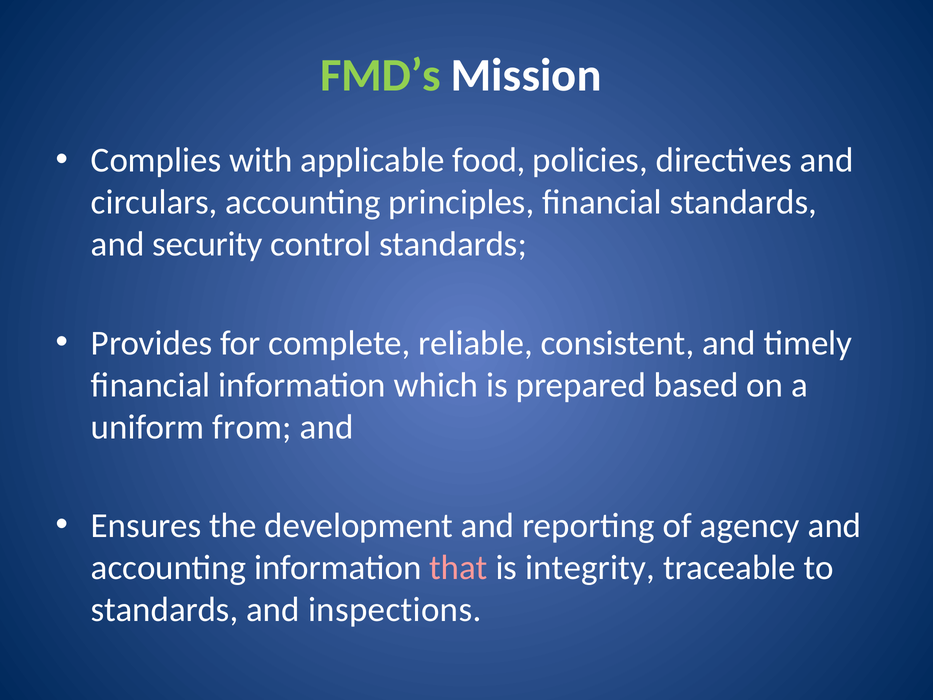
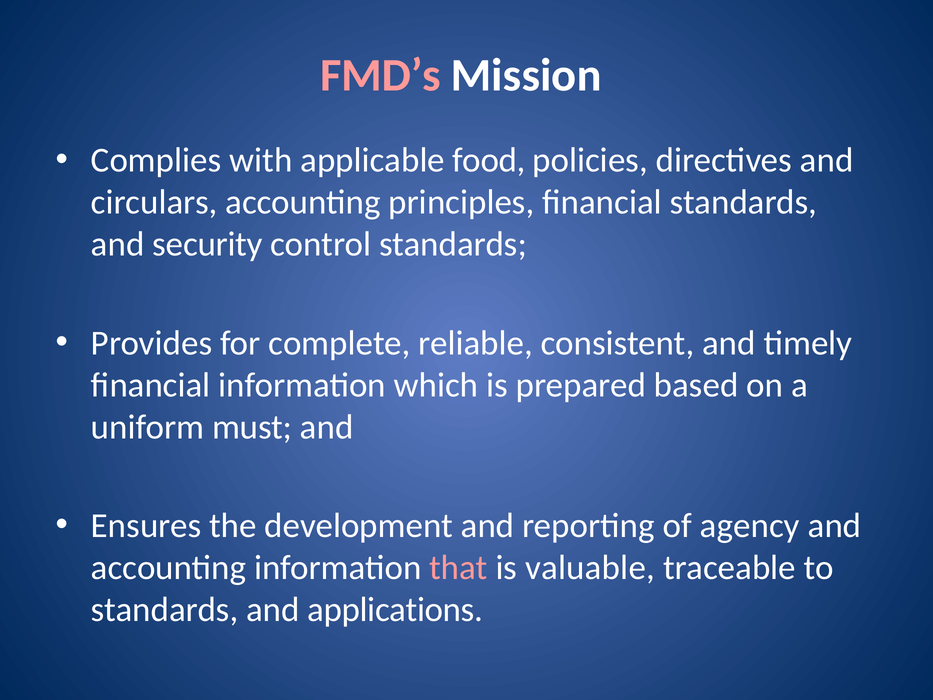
FMD’s colour: light green -> pink (381, 76)
from: from -> must (252, 427)
integrity: integrity -> valuable (590, 568)
inspections: inspections -> applications (395, 610)
